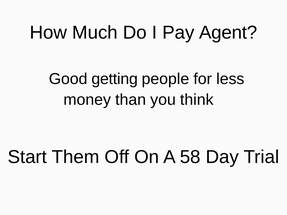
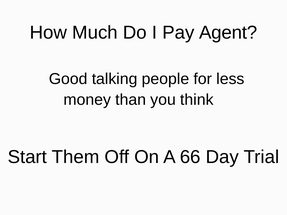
getting: getting -> talking (115, 79)
58: 58 -> 66 (190, 157)
